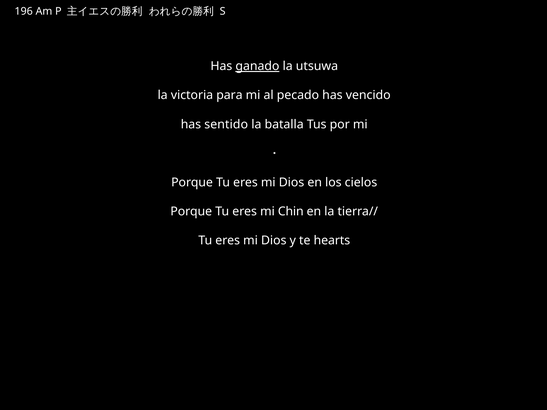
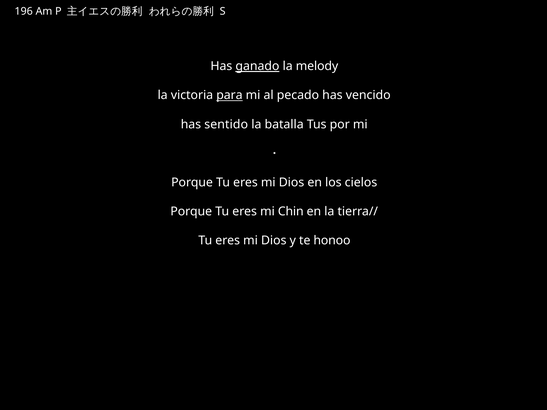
utsuwa: utsuwa -> melody (317, 66)
para underline: none -> present (229, 95)
hearts: hearts -> honoo (332, 241)
